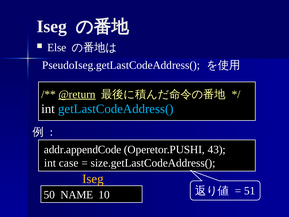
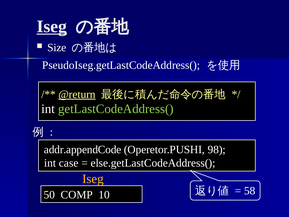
Iseg underline: none -> present (52, 27)
Else: Else -> Size (57, 48)
getLastCodeAddress( colour: light blue -> light green (116, 109)
43: 43 -> 98 (217, 149)
size.getLastCodeAddress(: size.getLastCodeAddress( -> else.getLastCodeAddress( (153, 163)
51: 51 -> 58 (250, 191)
NAME: NAME -> COMP (77, 195)
